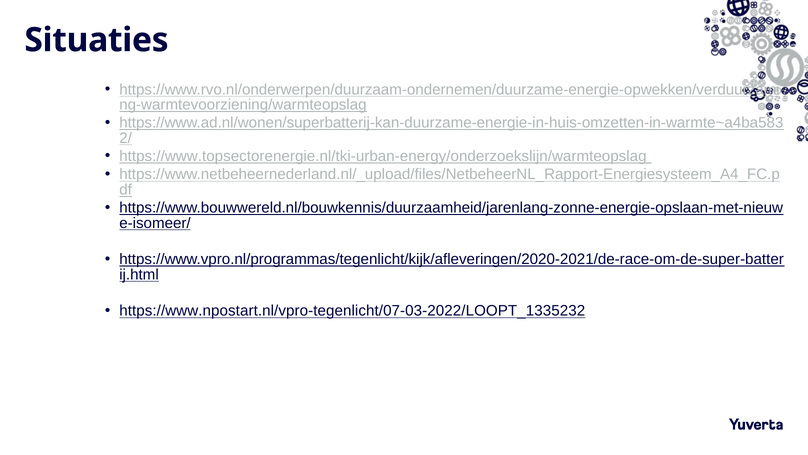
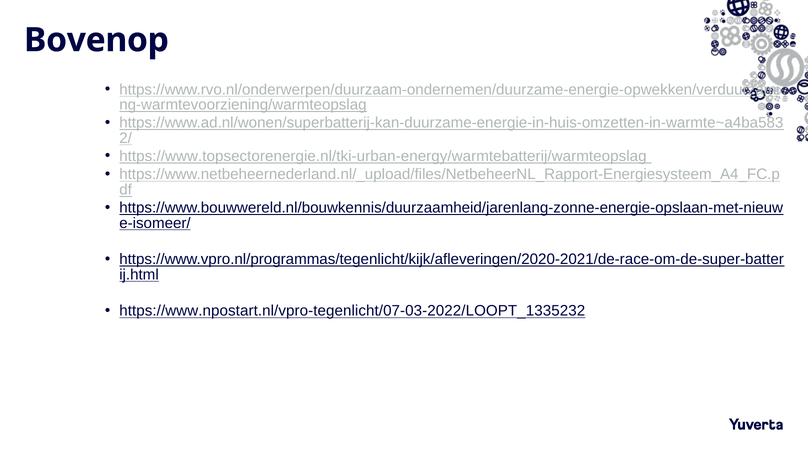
Situaties: Situaties -> Bovenop (96, 40)
https://www.topsectorenergie.nl/tki-urban-energy/onderzoekslijn/warmteopslag: https://www.topsectorenergie.nl/tki-urban-energy/onderzoekslijn/warmteopslag -> https://www.topsectorenergie.nl/tki-urban-energy/warmtebatterij/warmteopslag (383, 156)
